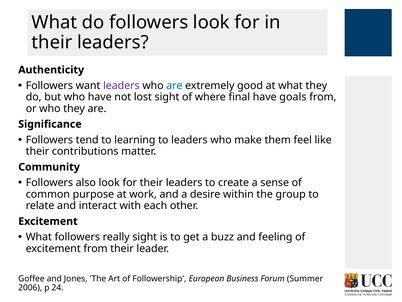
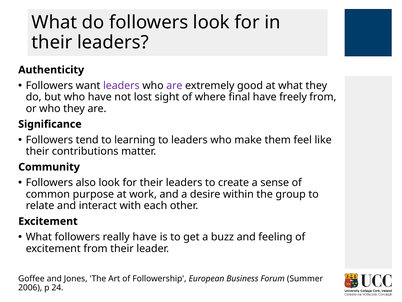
are colour: blue -> purple (174, 85)
goals: goals -> freely (293, 97)
really sight: sight -> have (145, 237)
